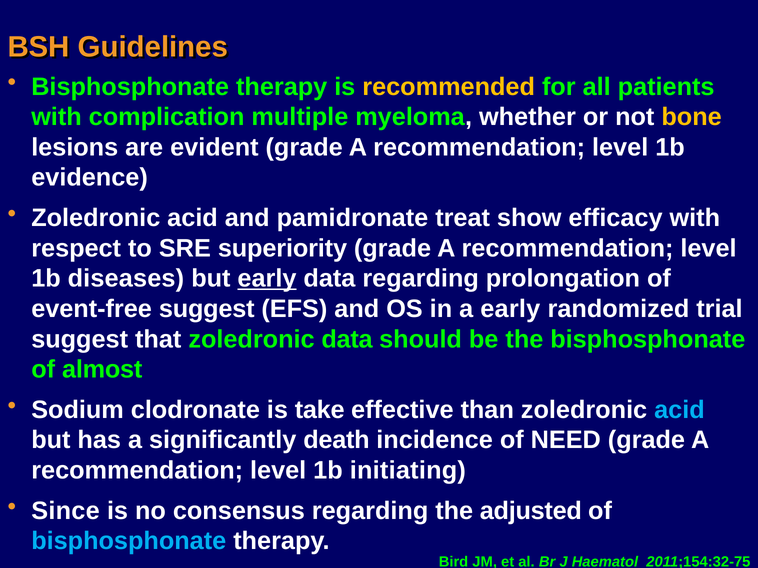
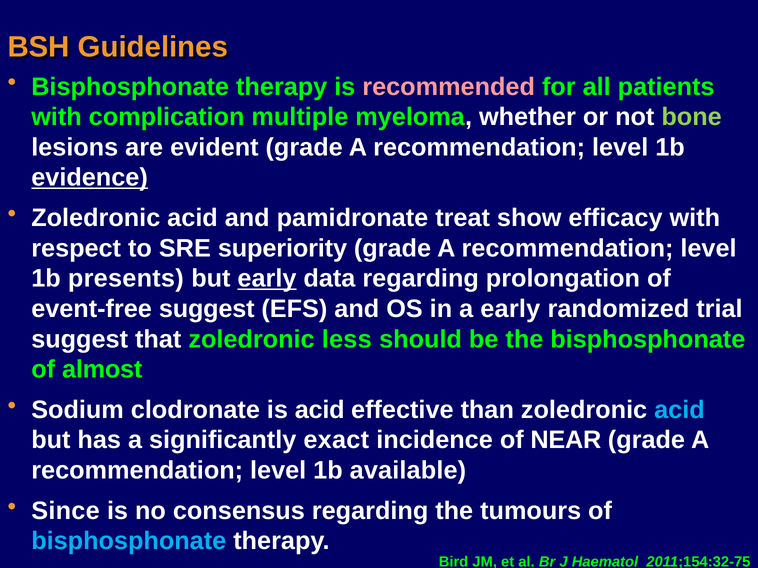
recommended colour: yellow -> pink (449, 87)
bone colour: yellow -> light green (692, 117)
evidence underline: none -> present (90, 178)
diseases: diseases -> presents (126, 279)
zoledronic data: data -> less (347, 339)
is take: take -> acid (320, 410)
death: death -> exact (336, 441)
NEED: NEED -> NEAR (566, 441)
initiating: initiating -> available (408, 471)
adjusted: adjusted -> tumours (531, 511)
